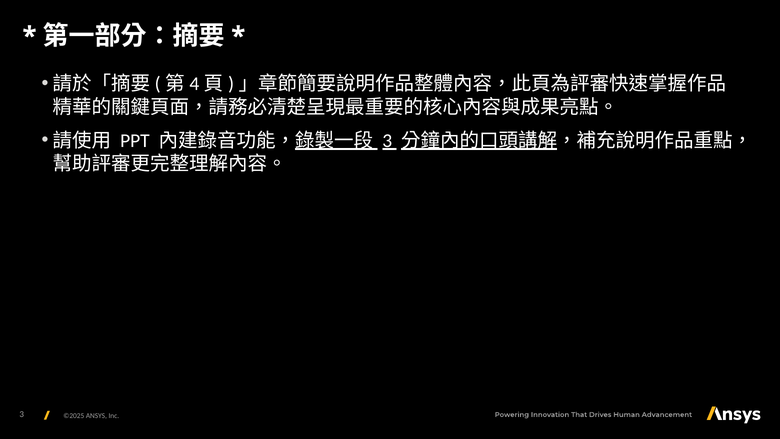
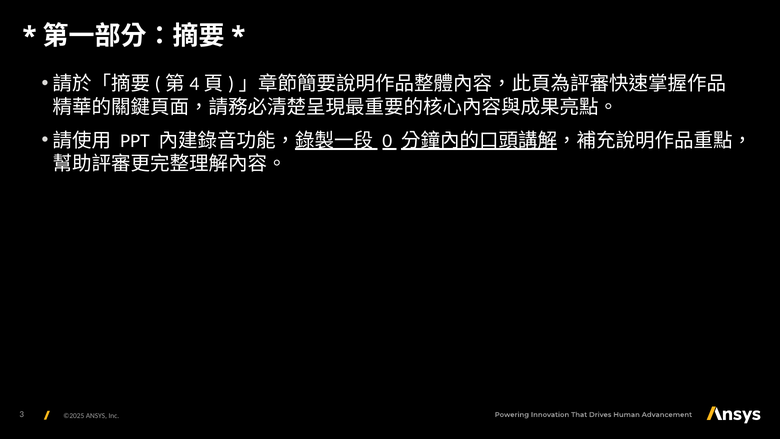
3: 3 -> 0 (387, 141)
